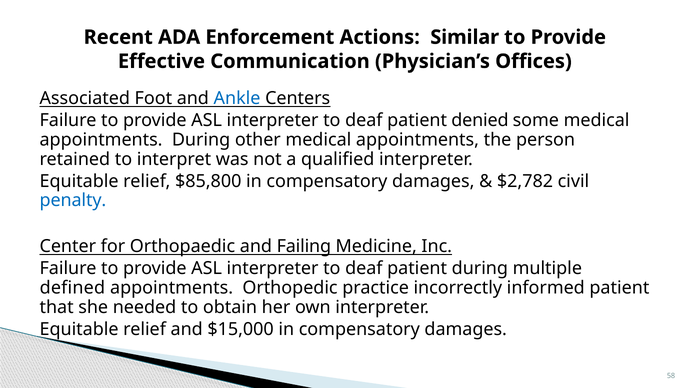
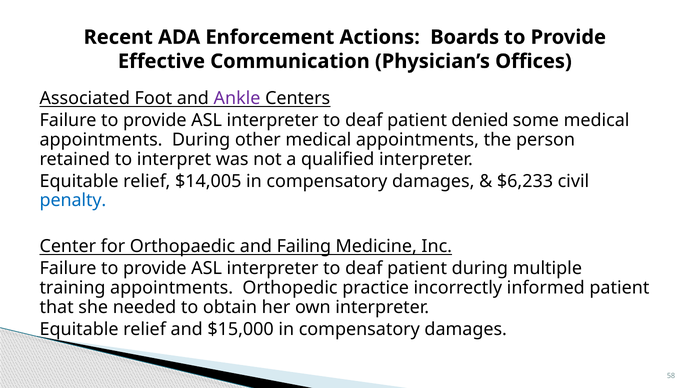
Similar: Similar -> Boards (465, 37)
Ankle colour: blue -> purple (237, 98)
$85,800: $85,800 -> $14,005 (208, 181)
$2,782: $2,782 -> $6,233 (525, 181)
defined: defined -> training (73, 288)
